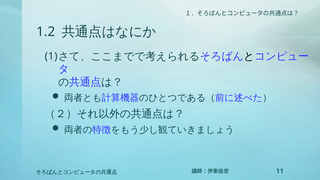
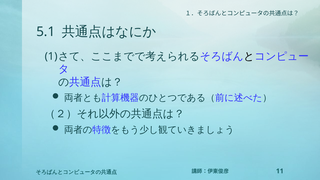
1.2: 1.2 -> 5.1 (46, 32)
